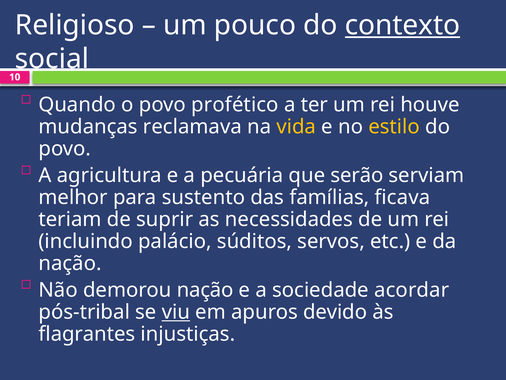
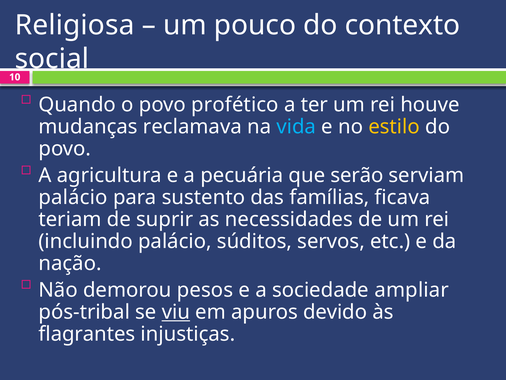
Religioso: Religioso -> Religiosa (75, 25)
contexto underline: present -> none (402, 25)
vida colour: yellow -> light blue (296, 127)
melhor: melhor -> palácio (73, 197)
demorou nação: nação -> pesos (205, 290)
acordar: acordar -> ampliar (412, 290)
